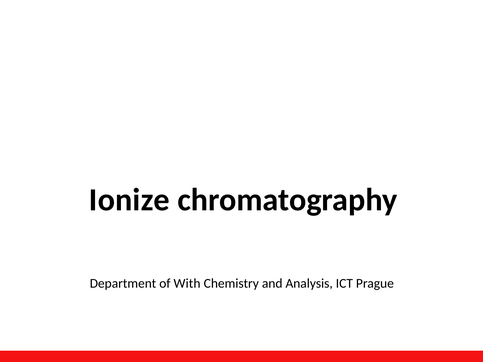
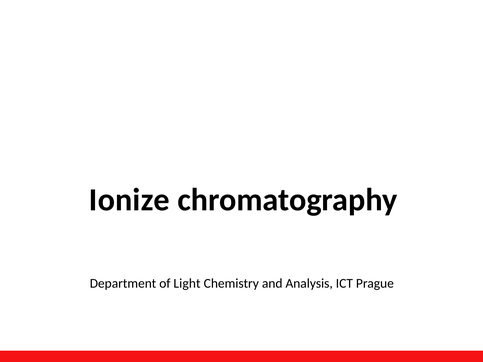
With: With -> Light (187, 284)
